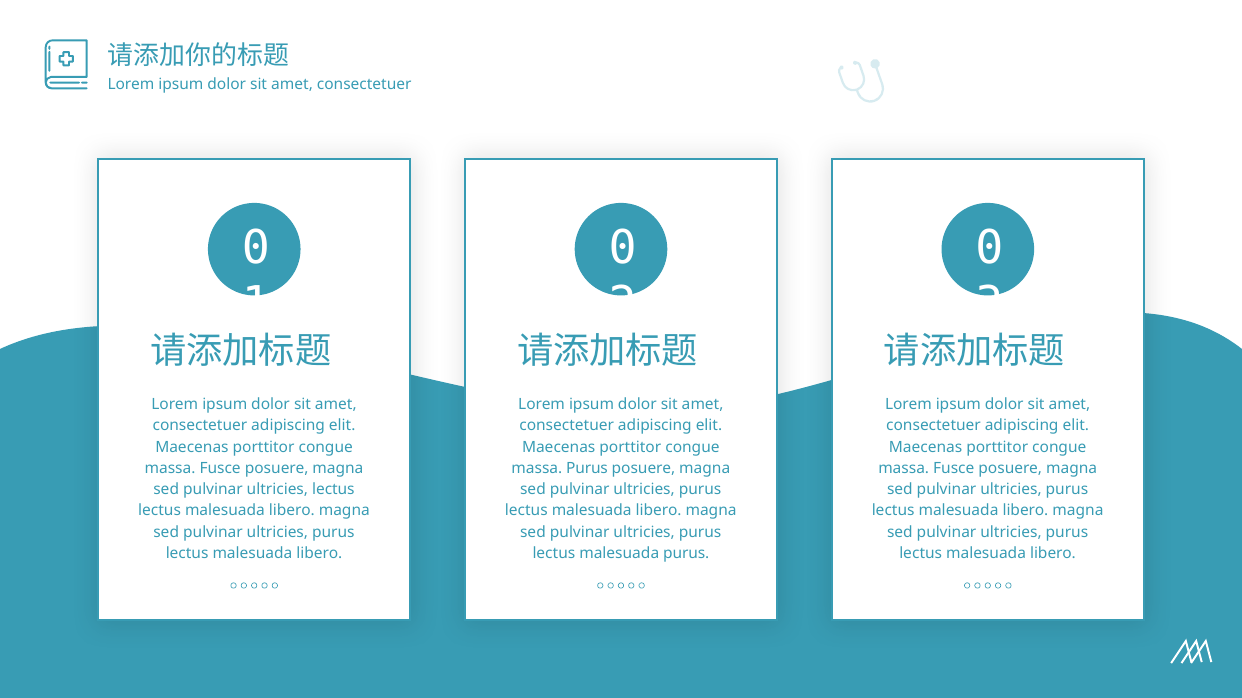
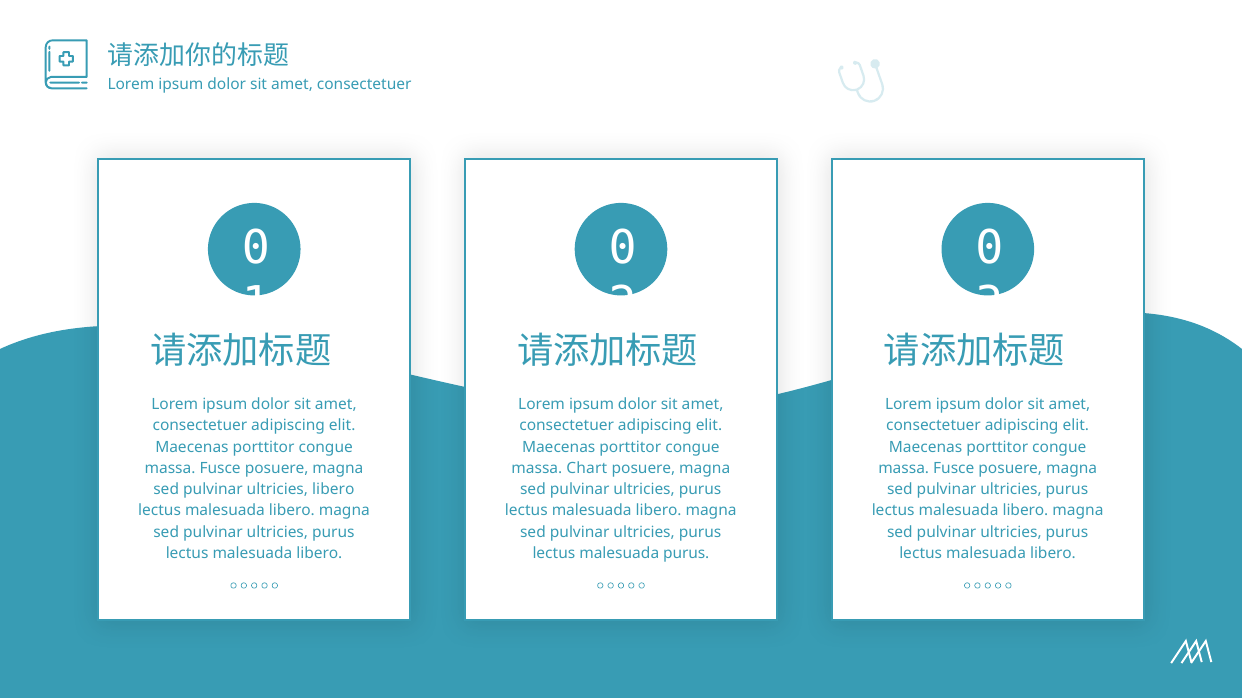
massa Purus: Purus -> Chart (587, 469)
ultricies lectus: lectus -> libero (333, 490)
